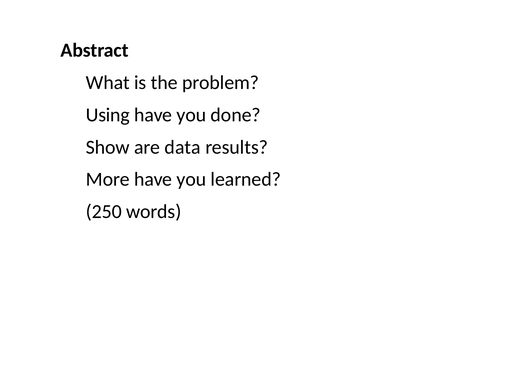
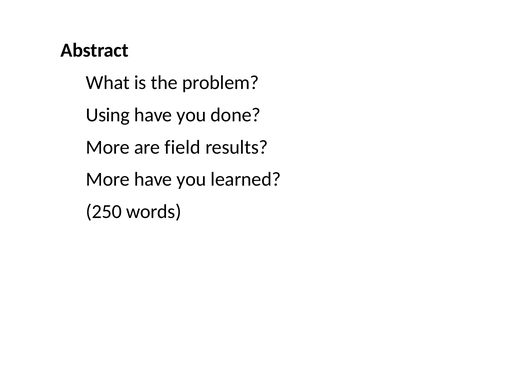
Show: Show -> More (108, 147)
data: data -> field (183, 147)
